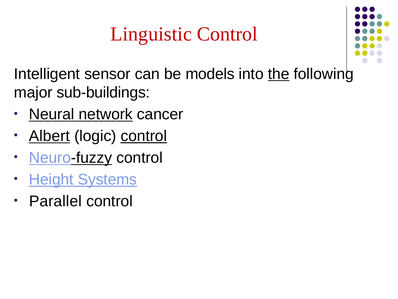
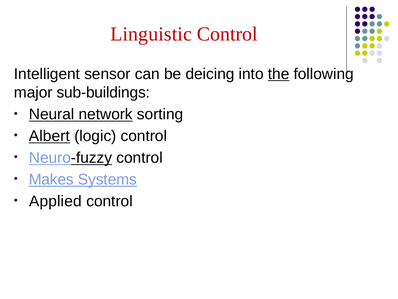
models: models -> deicing (210, 74)
cancer: cancer -> sorting (160, 114)
control underline: present -> none (144, 136)
Height: Height -> Makes (51, 179)
Parallel: Parallel -> Applied (55, 201)
